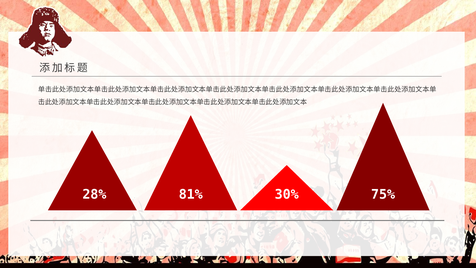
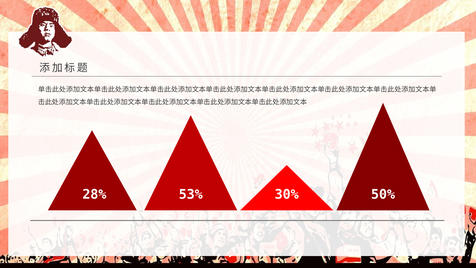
81%: 81% -> 53% (191, 194)
75%: 75% -> 50% (383, 194)
